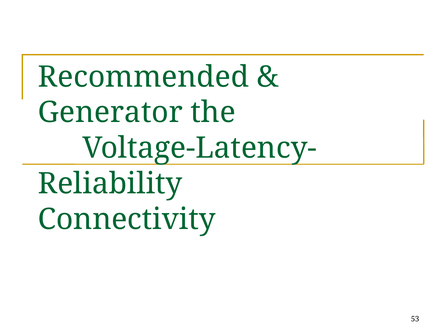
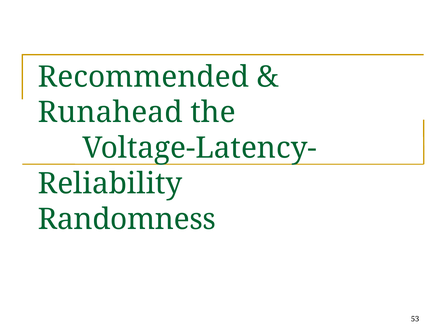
Generator: Generator -> Runahead (110, 113)
Connectivity: Connectivity -> Randomness (127, 220)
